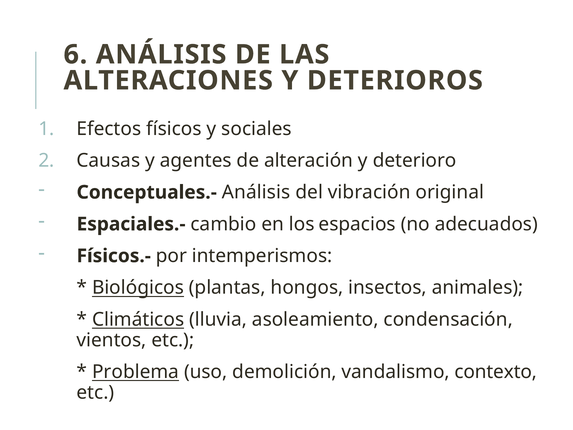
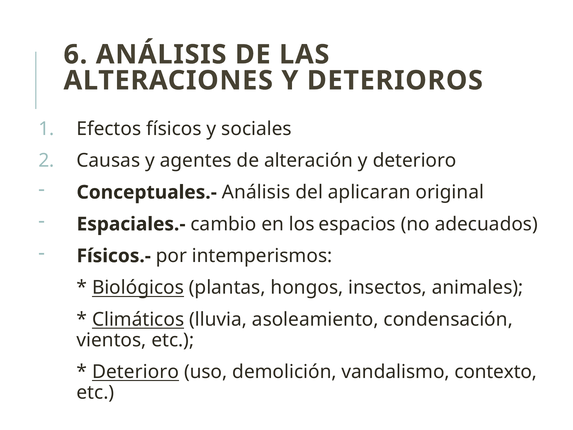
vibración: vibración -> aplicaran (369, 192)
Problema: Problema -> Deterioro (135, 372)
